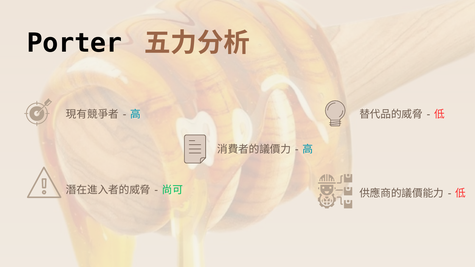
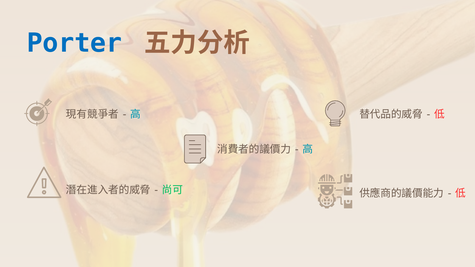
Porter colour: black -> blue (74, 43)
